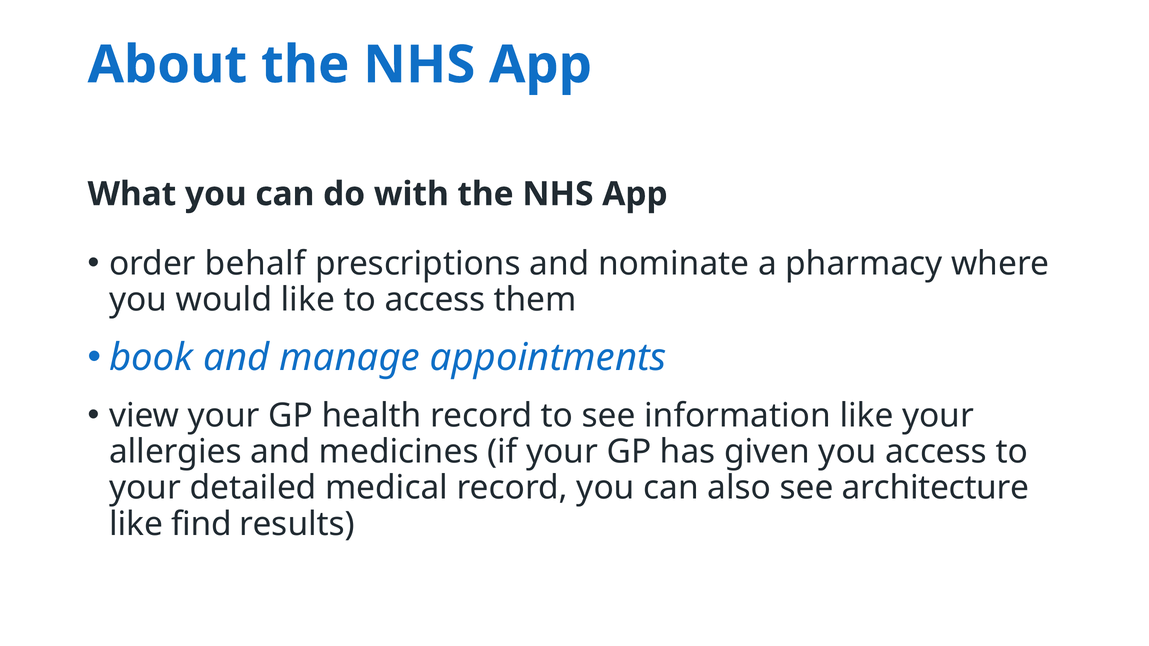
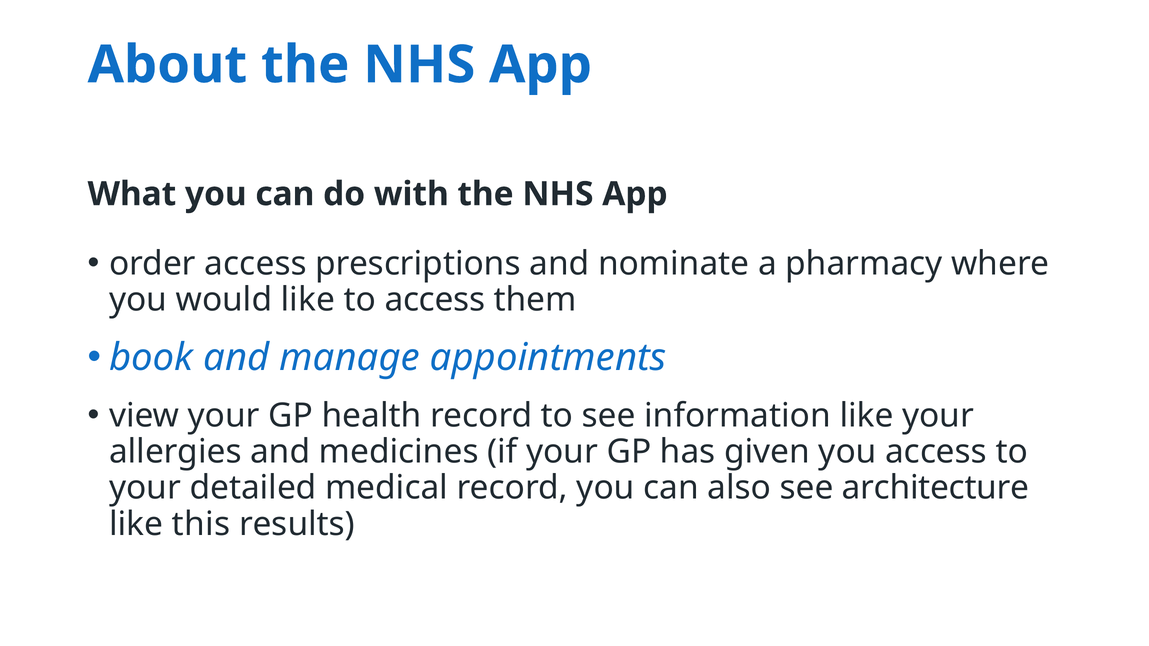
order behalf: behalf -> access (256, 264)
find: find -> this (201, 524)
